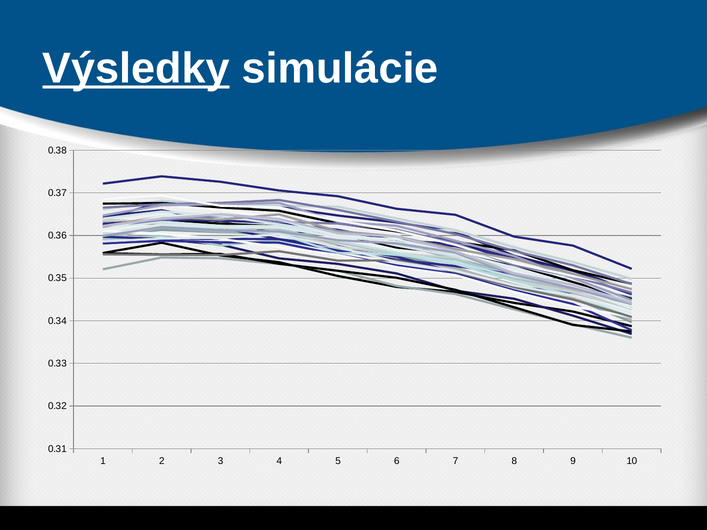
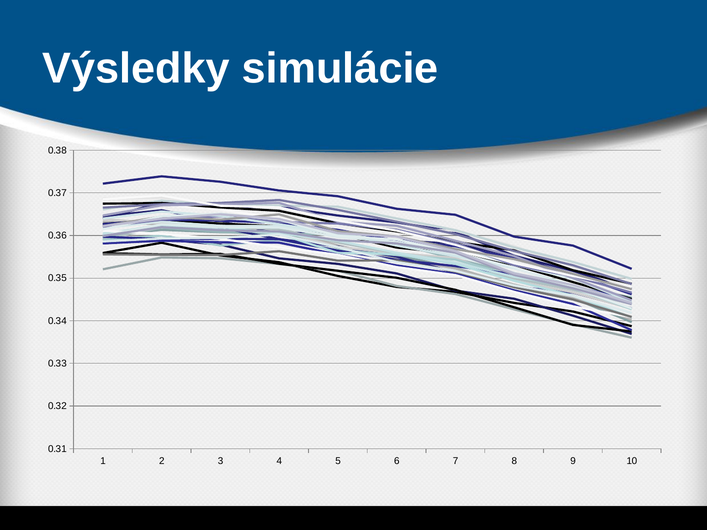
Výsledky underline: present -> none (136, 68)
